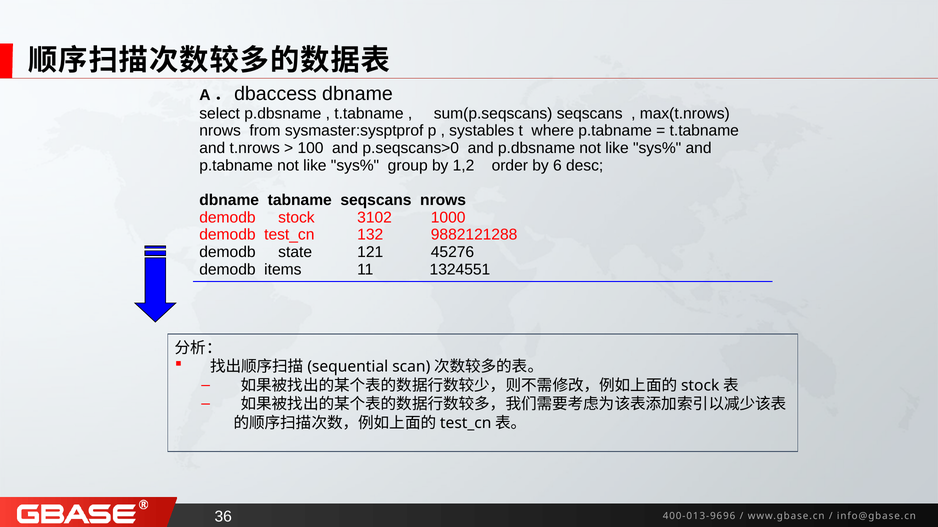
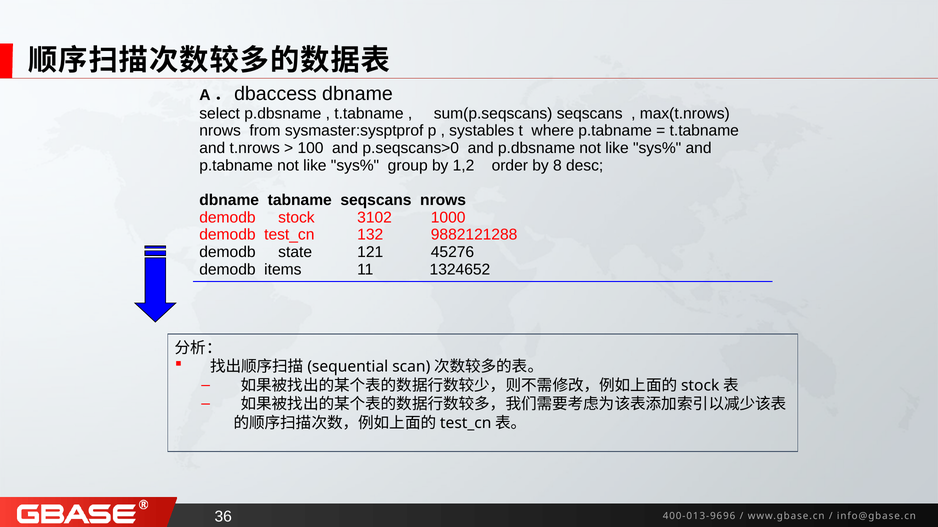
6: 6 -> 8 (557, 166)
1324551: 1324551 -> 1324652 (460, 270)
